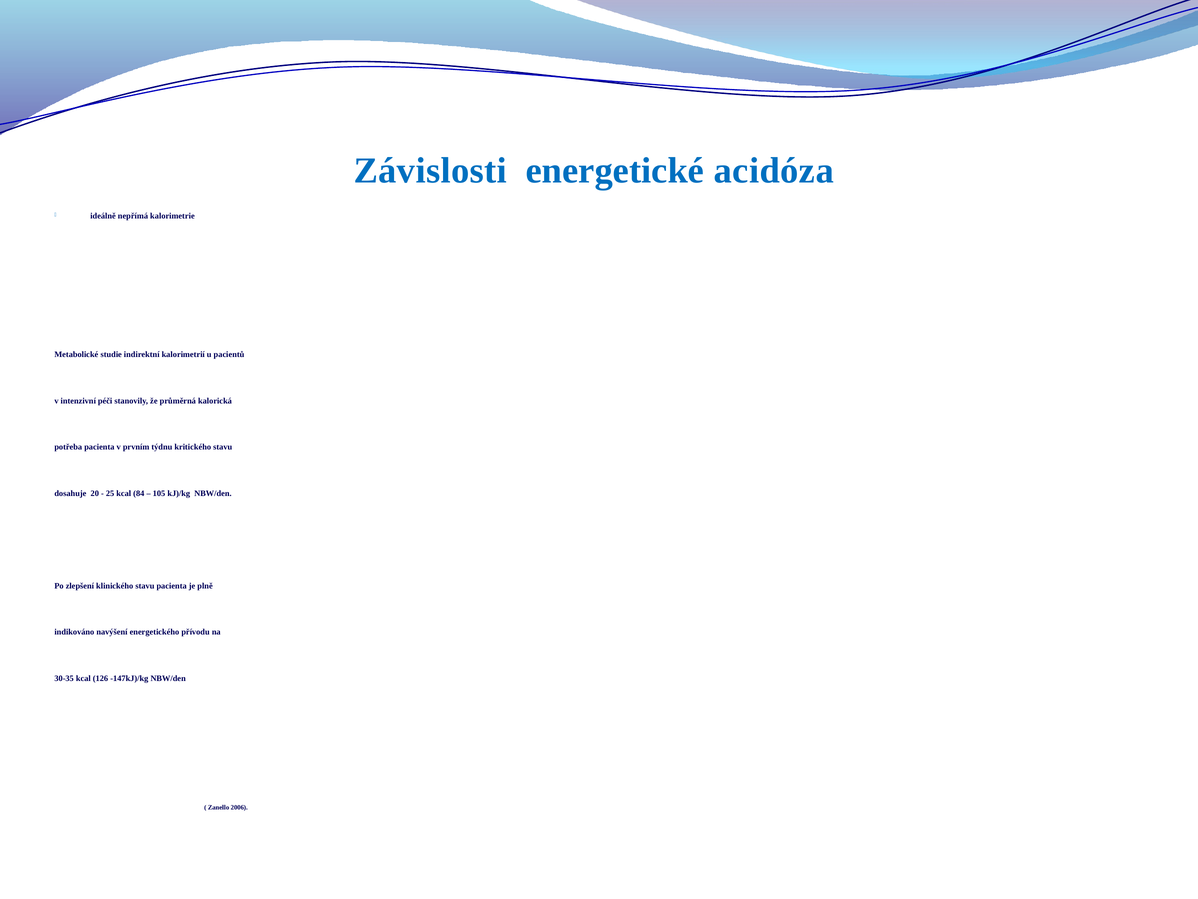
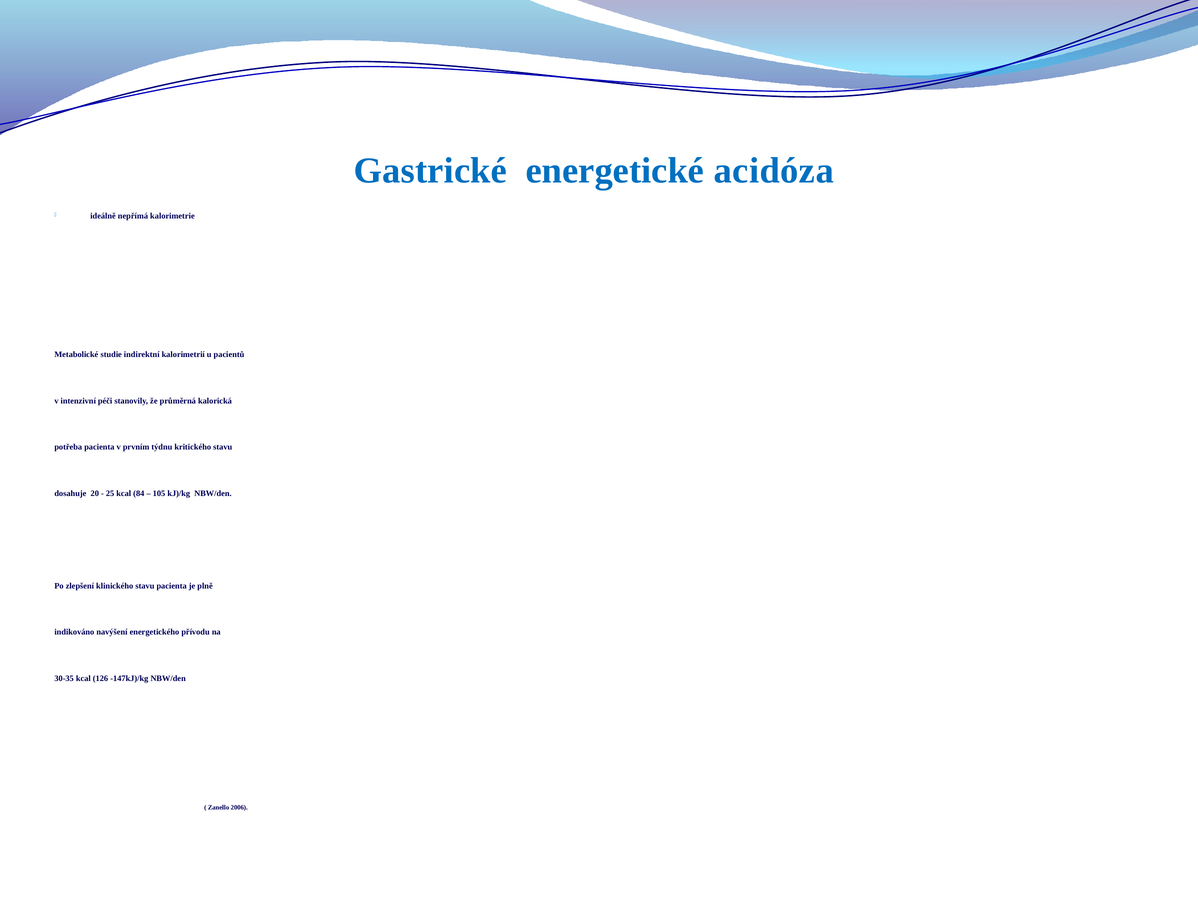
Závislosti: Závislosti -> Gastrické (430, 171)
